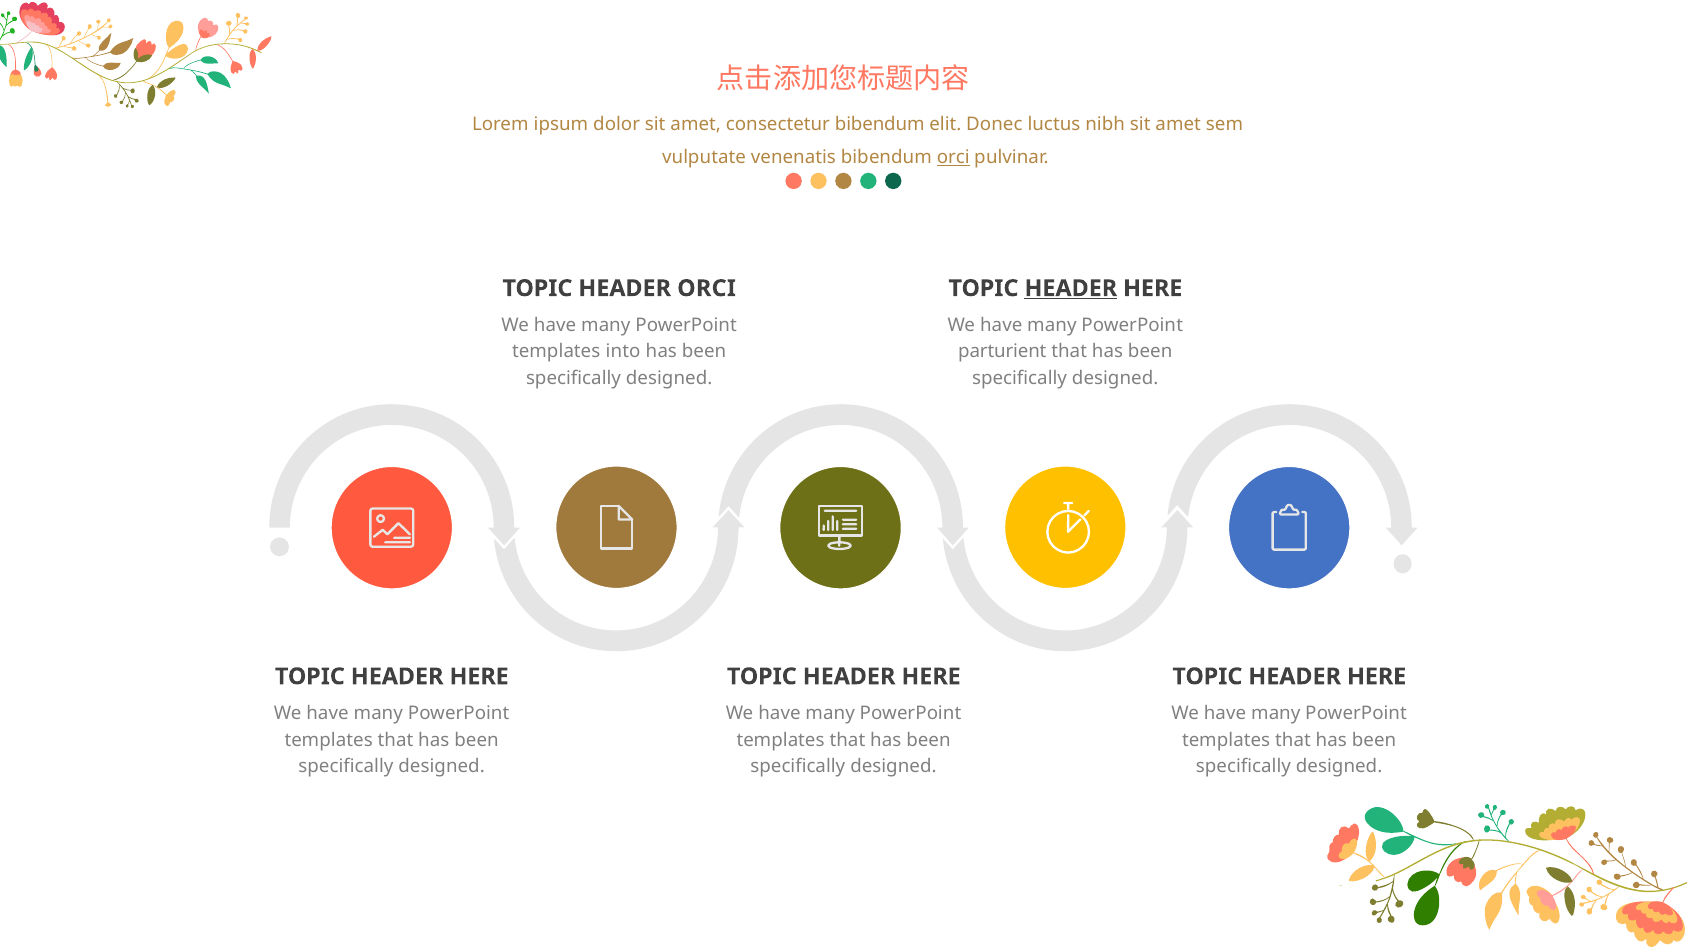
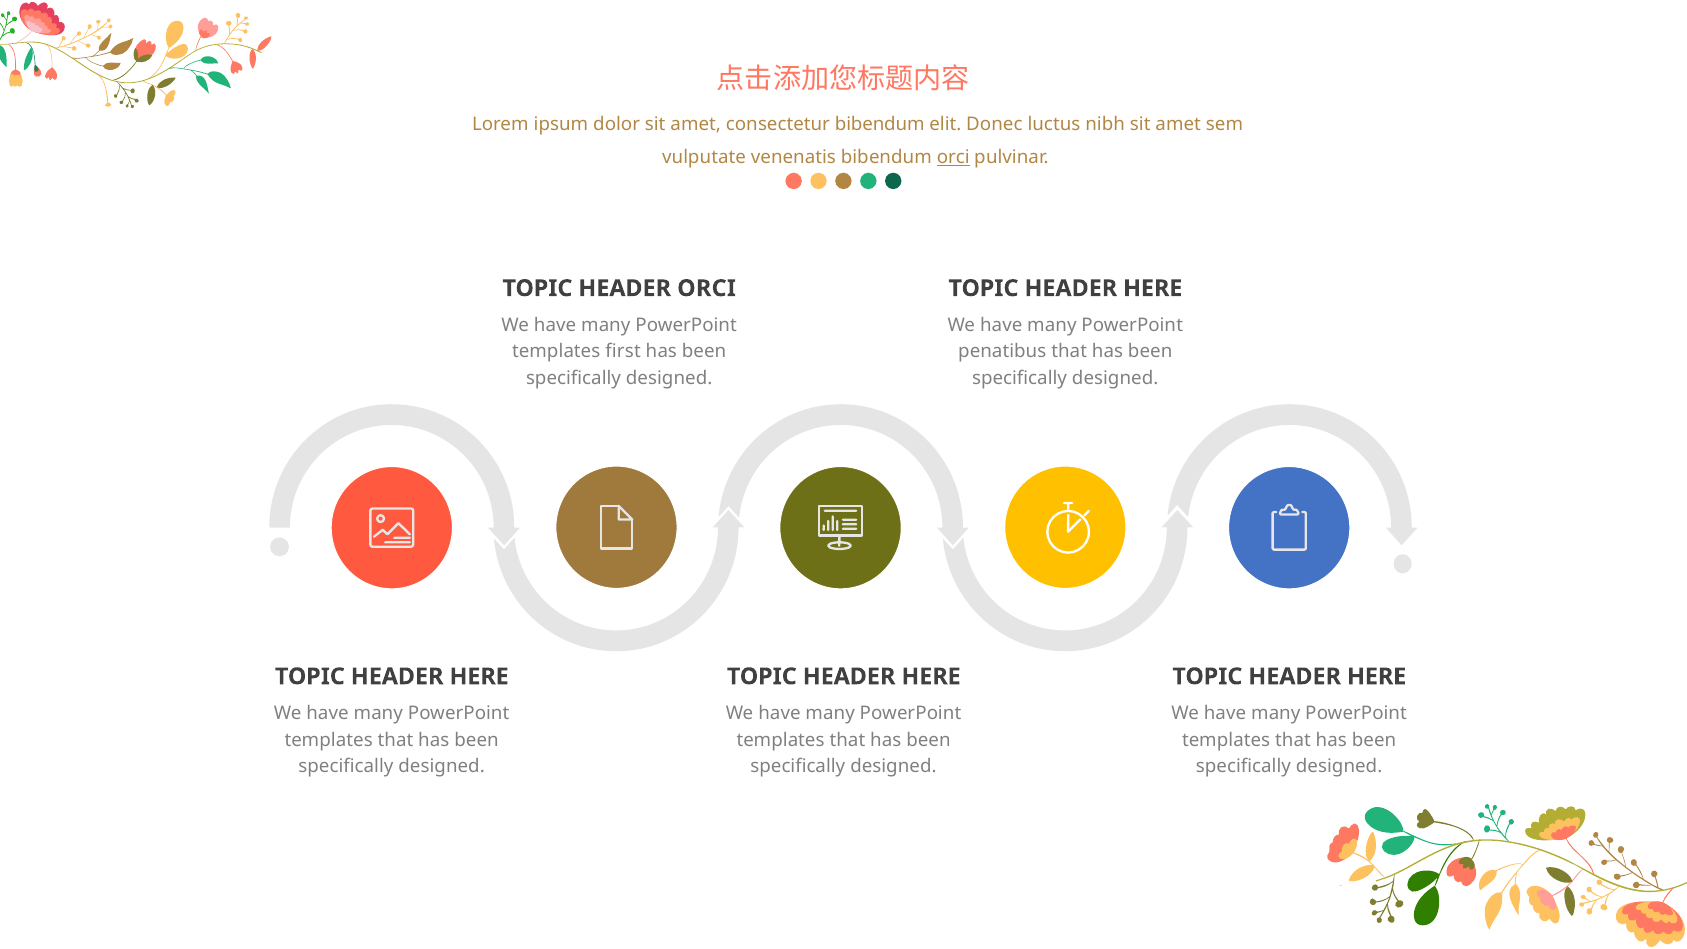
HEADER underline: present -> none (1071, 288)
into: into -> first (623, 352)
parturient: parturient -> penatibus (1002, 352)
